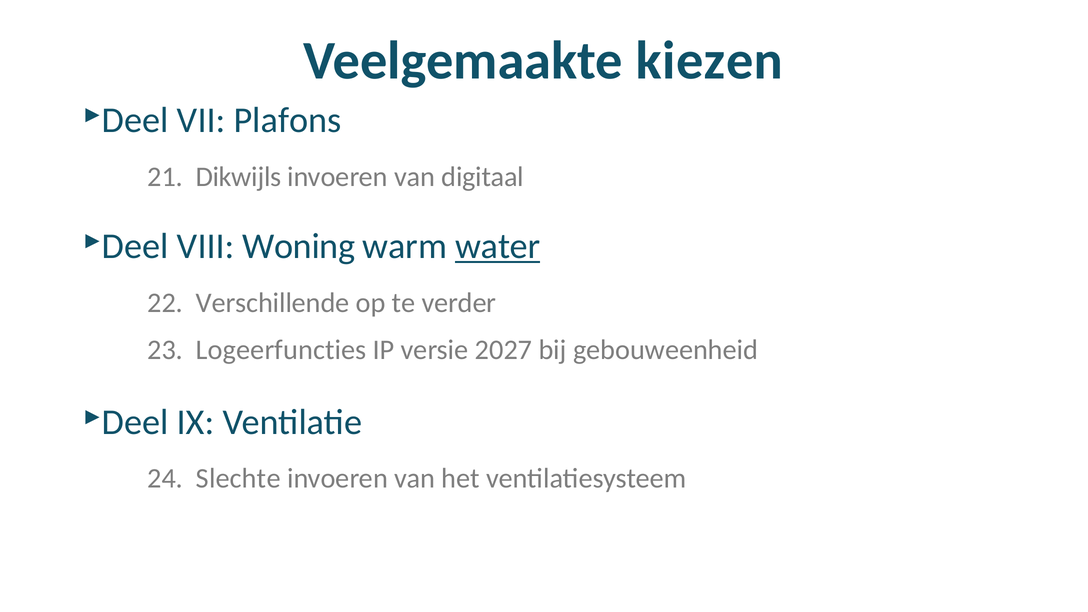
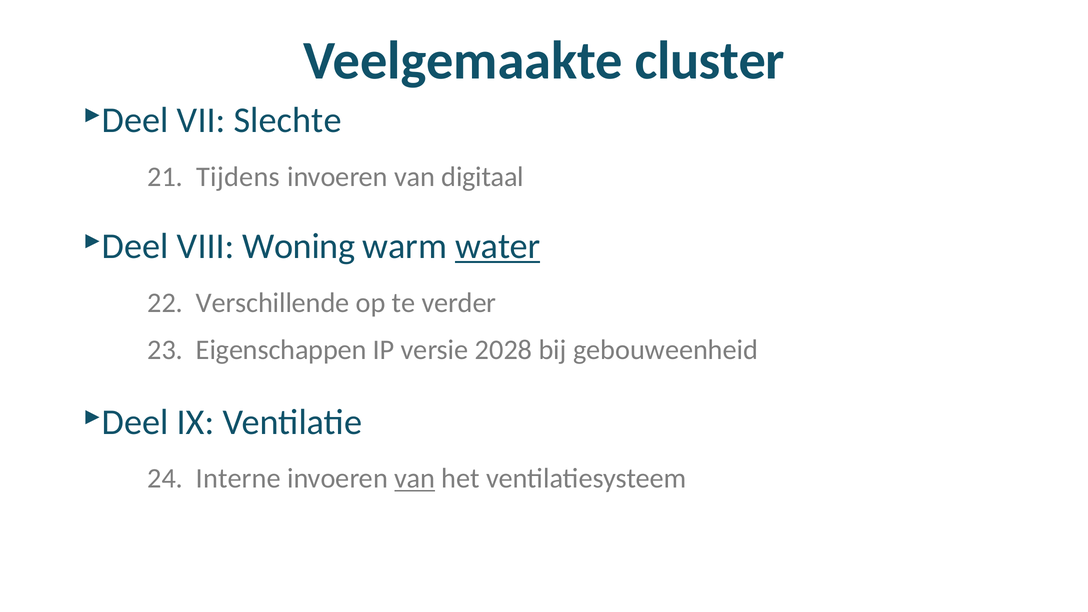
kiezen: kiezen -> cluster (710, 61)
Plafons: Plafons -> Slechte (288, 120)
Dikwijls: Dikwijls -> Tijdens (238, 177)
Logeerfuncties: Logeerfuncties -> Eigenschappen (281, 350)
2027: 2027 -> 2028 (504, 350)
Slechte: Slechte -> Interne (238, 479)
van underline: none -> present (415, 479)
